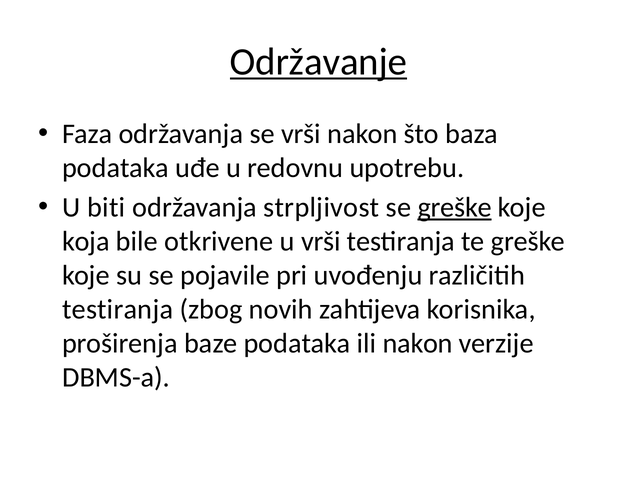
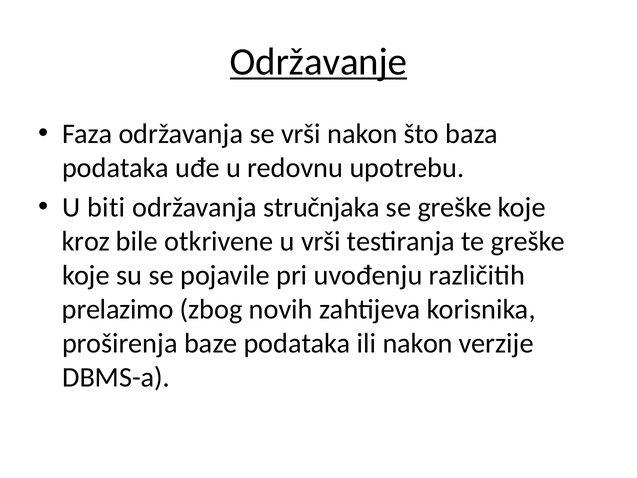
strpljivost: strpljivost -> stručnjaka (322, 207)
greške underline: present -> none (455, 207)
koja: koja -> kroz (86, 241)
testiranja: testiranja -> prelazimo (118, 309)
